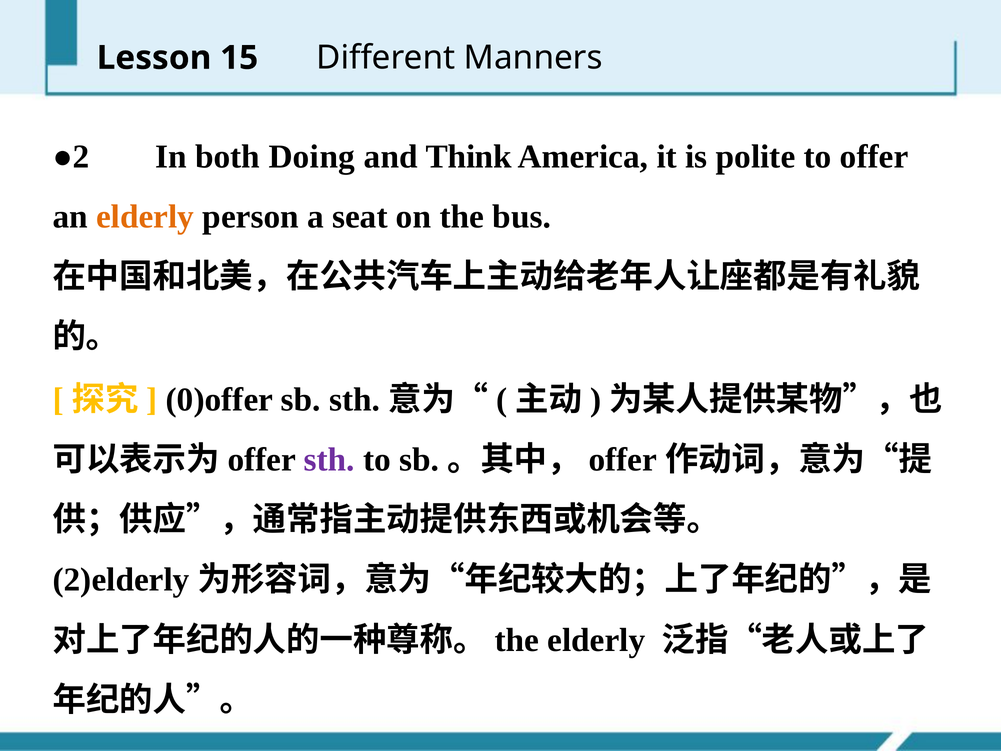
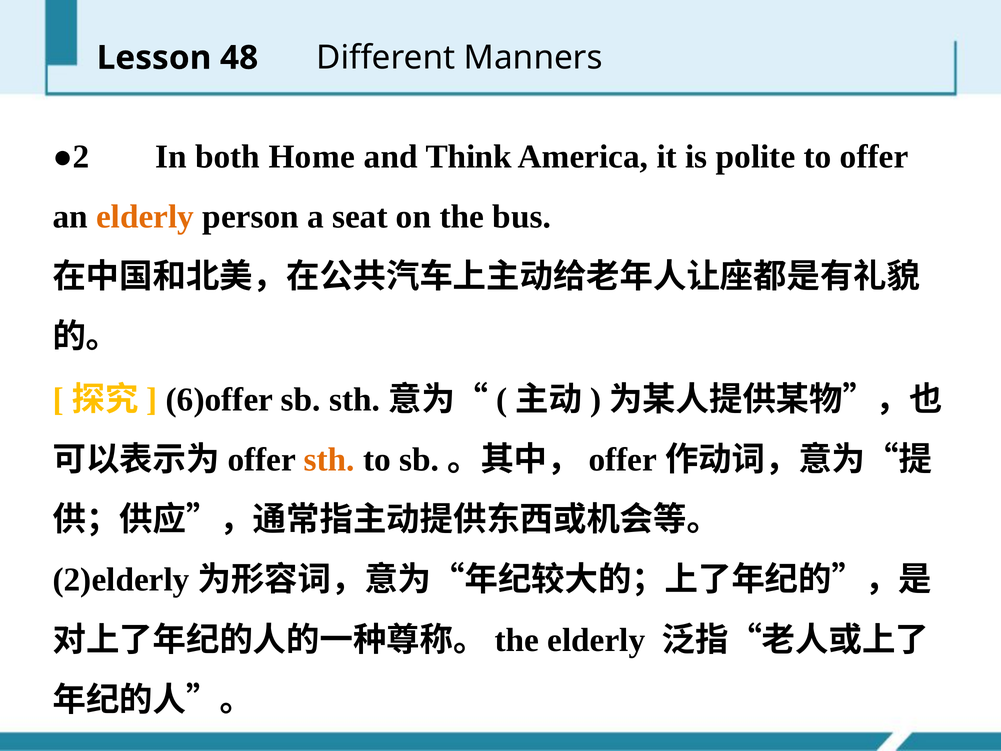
15: 15 -> 48 (239, 58)
Doing: Doing -> Home (312, 157)
0)offer: 0)offer -> 6)offer (219, 400)
sth colour: purple -> orange (329, 460)
